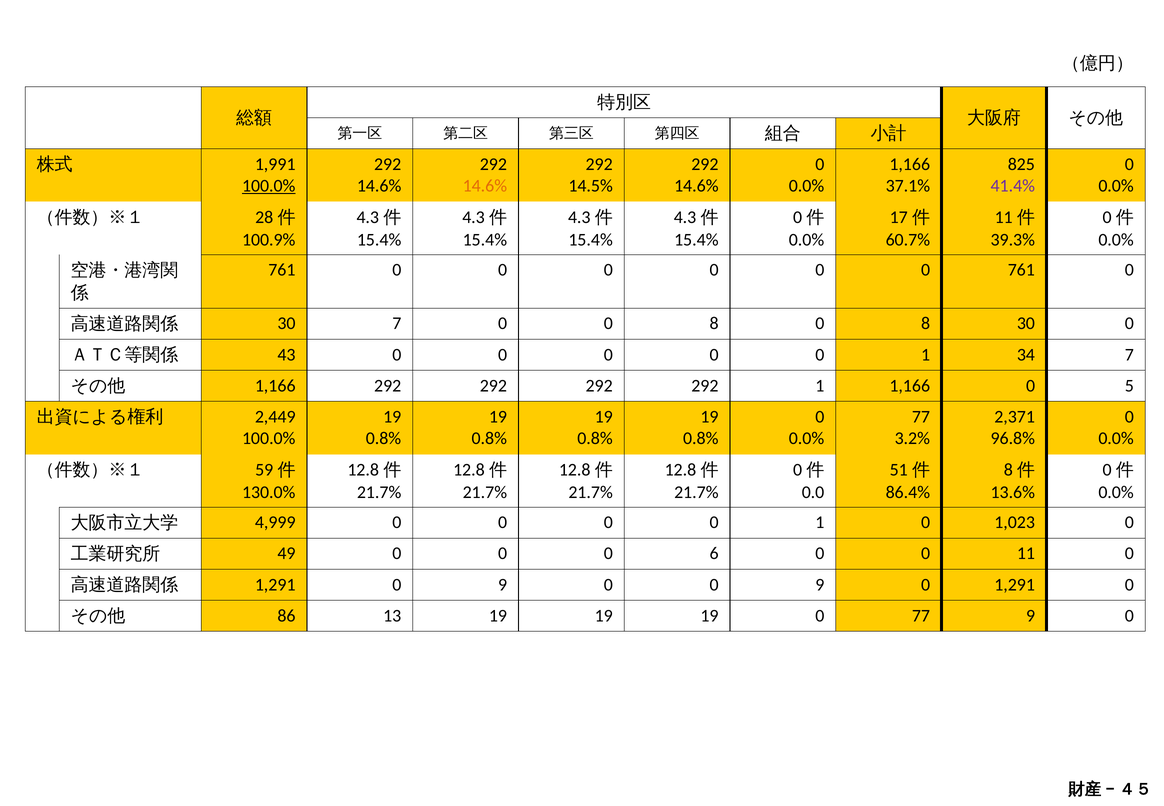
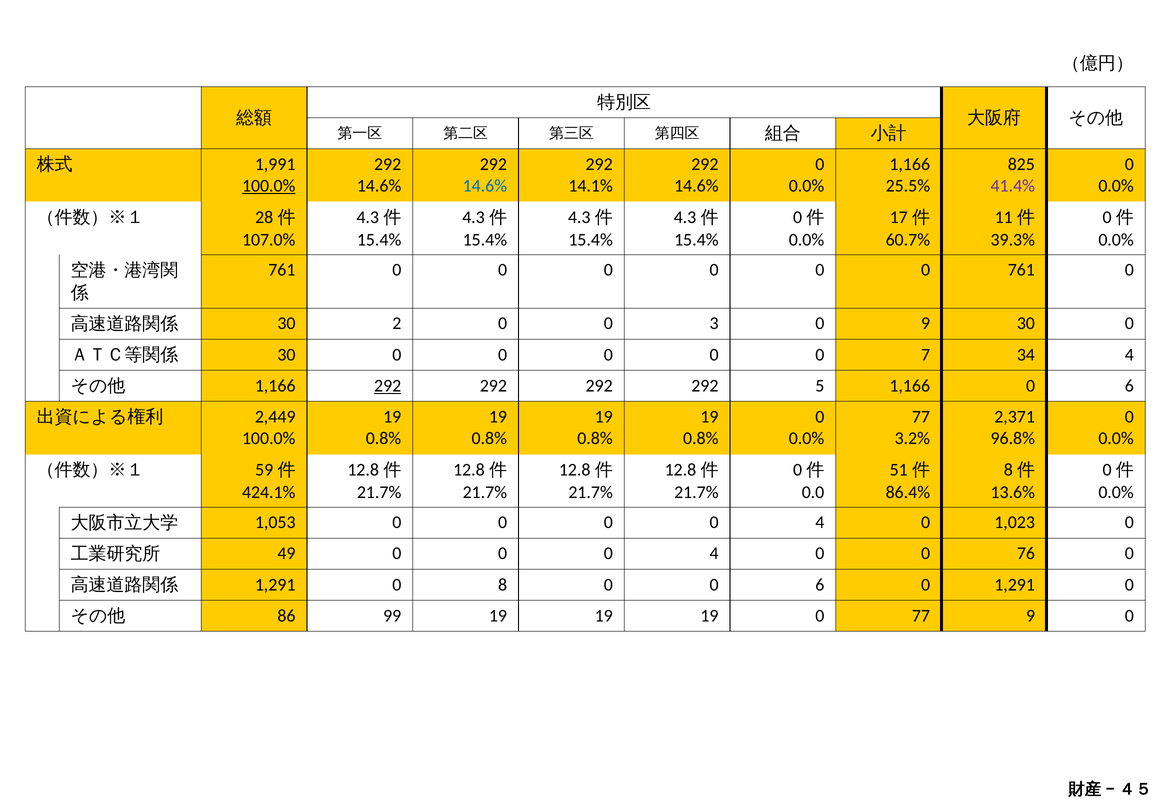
14.6% colour: orange -> blue (485, 186)
14.5%: 14.5% -> 14.1% (591, 186)
37.1%: 37.1% -> 25.5% (908, 186)
100.9%: 100.9% -> 107.0% (269, 240)
30 7: 7 -> 2 (397, 323)
0 0 8: 8 -> 3 (714, 323)
8: 8 -> 9 (926, 323)
43: 43 -> 30 (286, 355)
1: 1 -> 7 (926, 355)
34 7: 7 -> 4 (1129, 355)
292 underline: none -> present (388, 386)
292 1: 1 -> 5 (820, 386)
1,166 0 5: 5 -> 6 (1129, 386)
130.0%: 130.0% -> 424.1% (269, 492)
4,999: 4,999 -> 1,053 (275, 522)
1: 1 -> 4 (820, 522)
6: 6 -> 4 (714, 553)
11: 11 -> 76 (1026, 553)
1,291 0 9: 9 -> 8 (503, 584)
0 0 9: 9 -> 6 (820, 584)
13: 13 -> 99 (392, 616)
